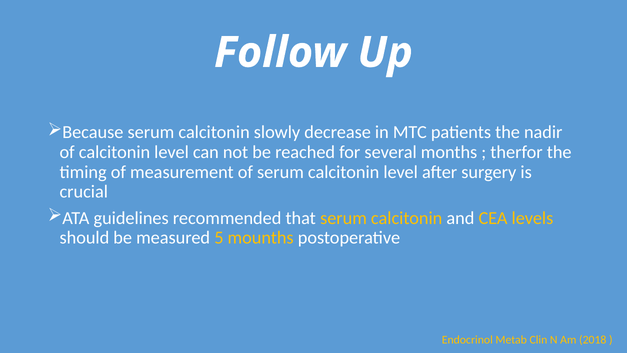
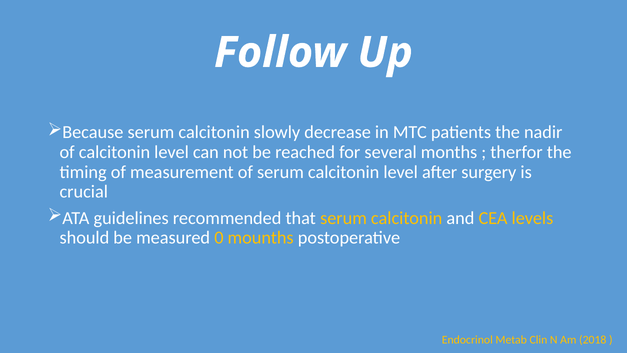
5: 5 -> 0 (219, 238)
